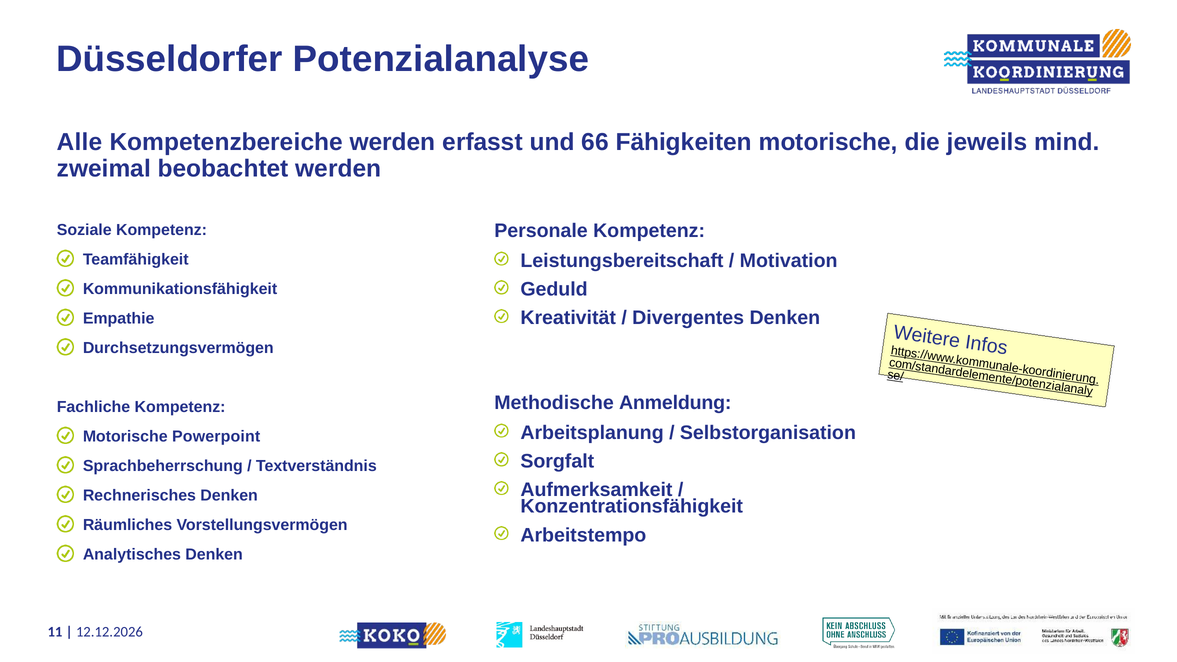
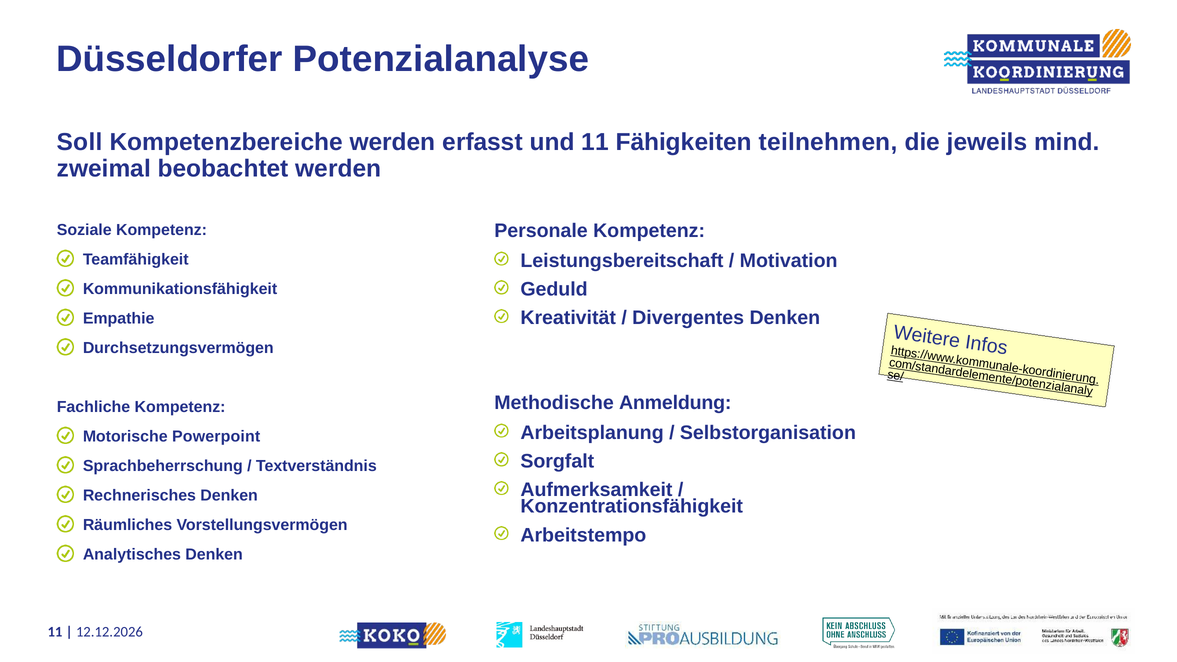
Alle: Alle -> Soll (80, 142)
und 66: 66 -> 11 (595, 142)
Fähigkeiten motorische: motorische -> teilnehmen (828, 142)
